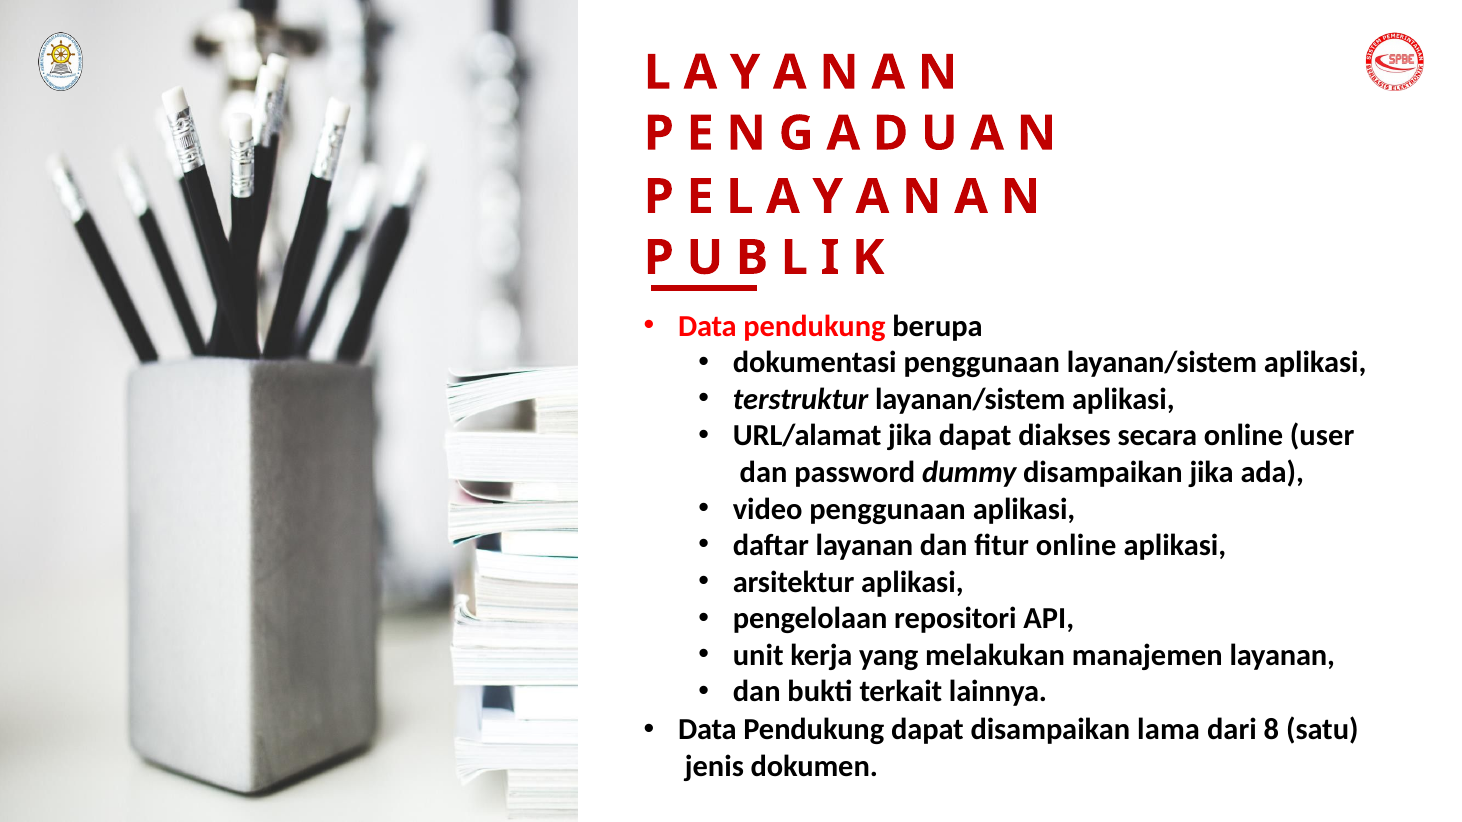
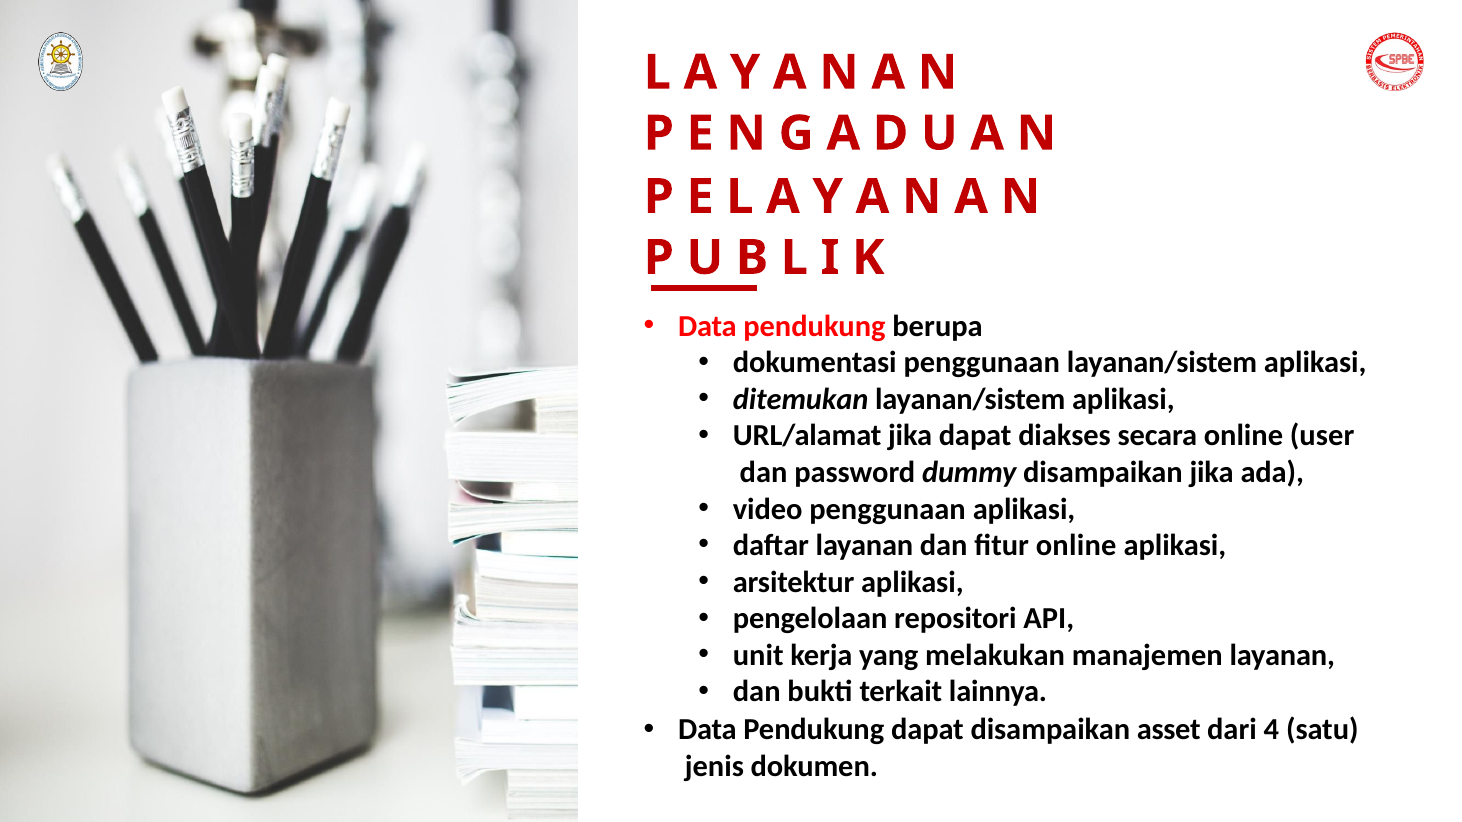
terstruktur: terstruktur -> ditemukan (801, 400)
lama: lama -> asset (1169, 730)
8: 8 -> 4 (1271, 730)
